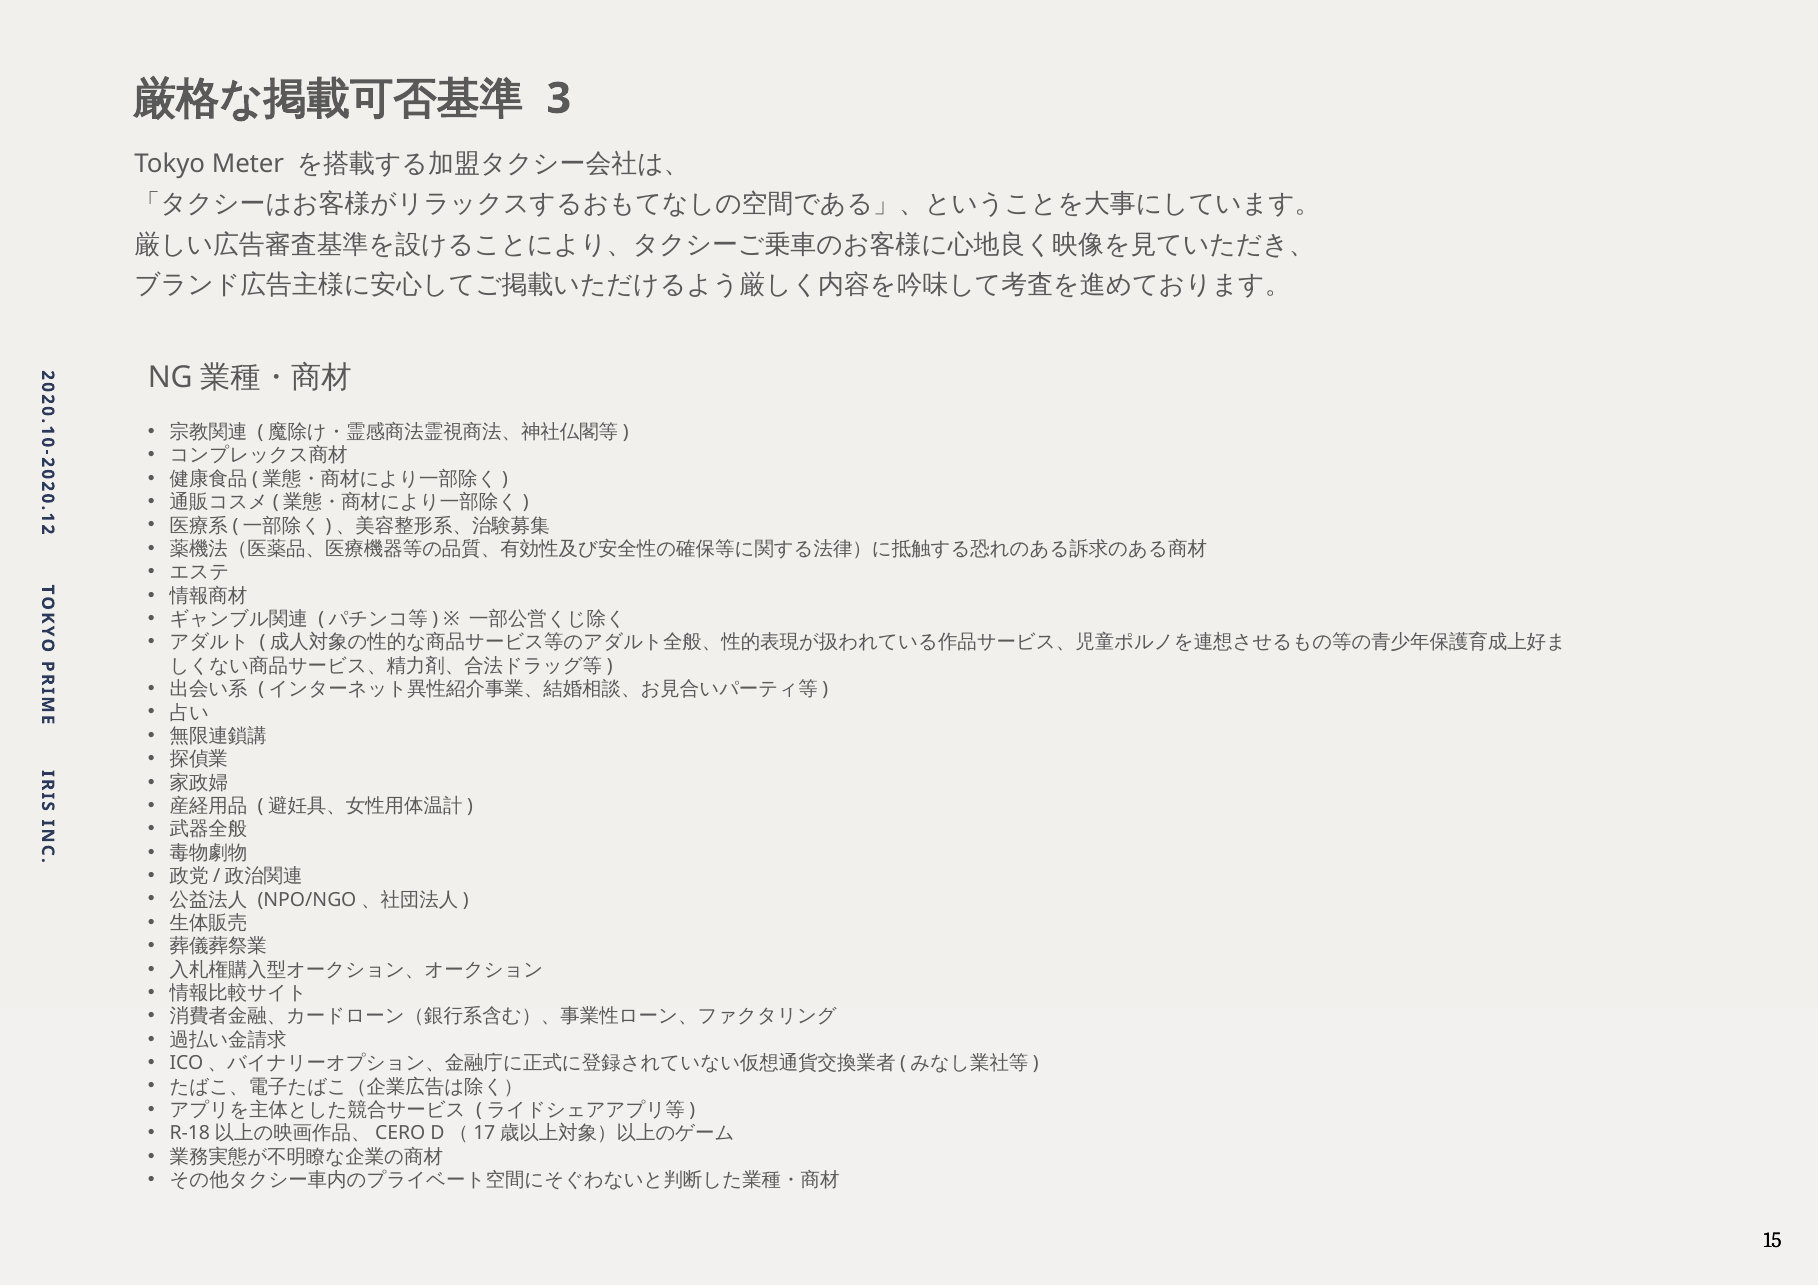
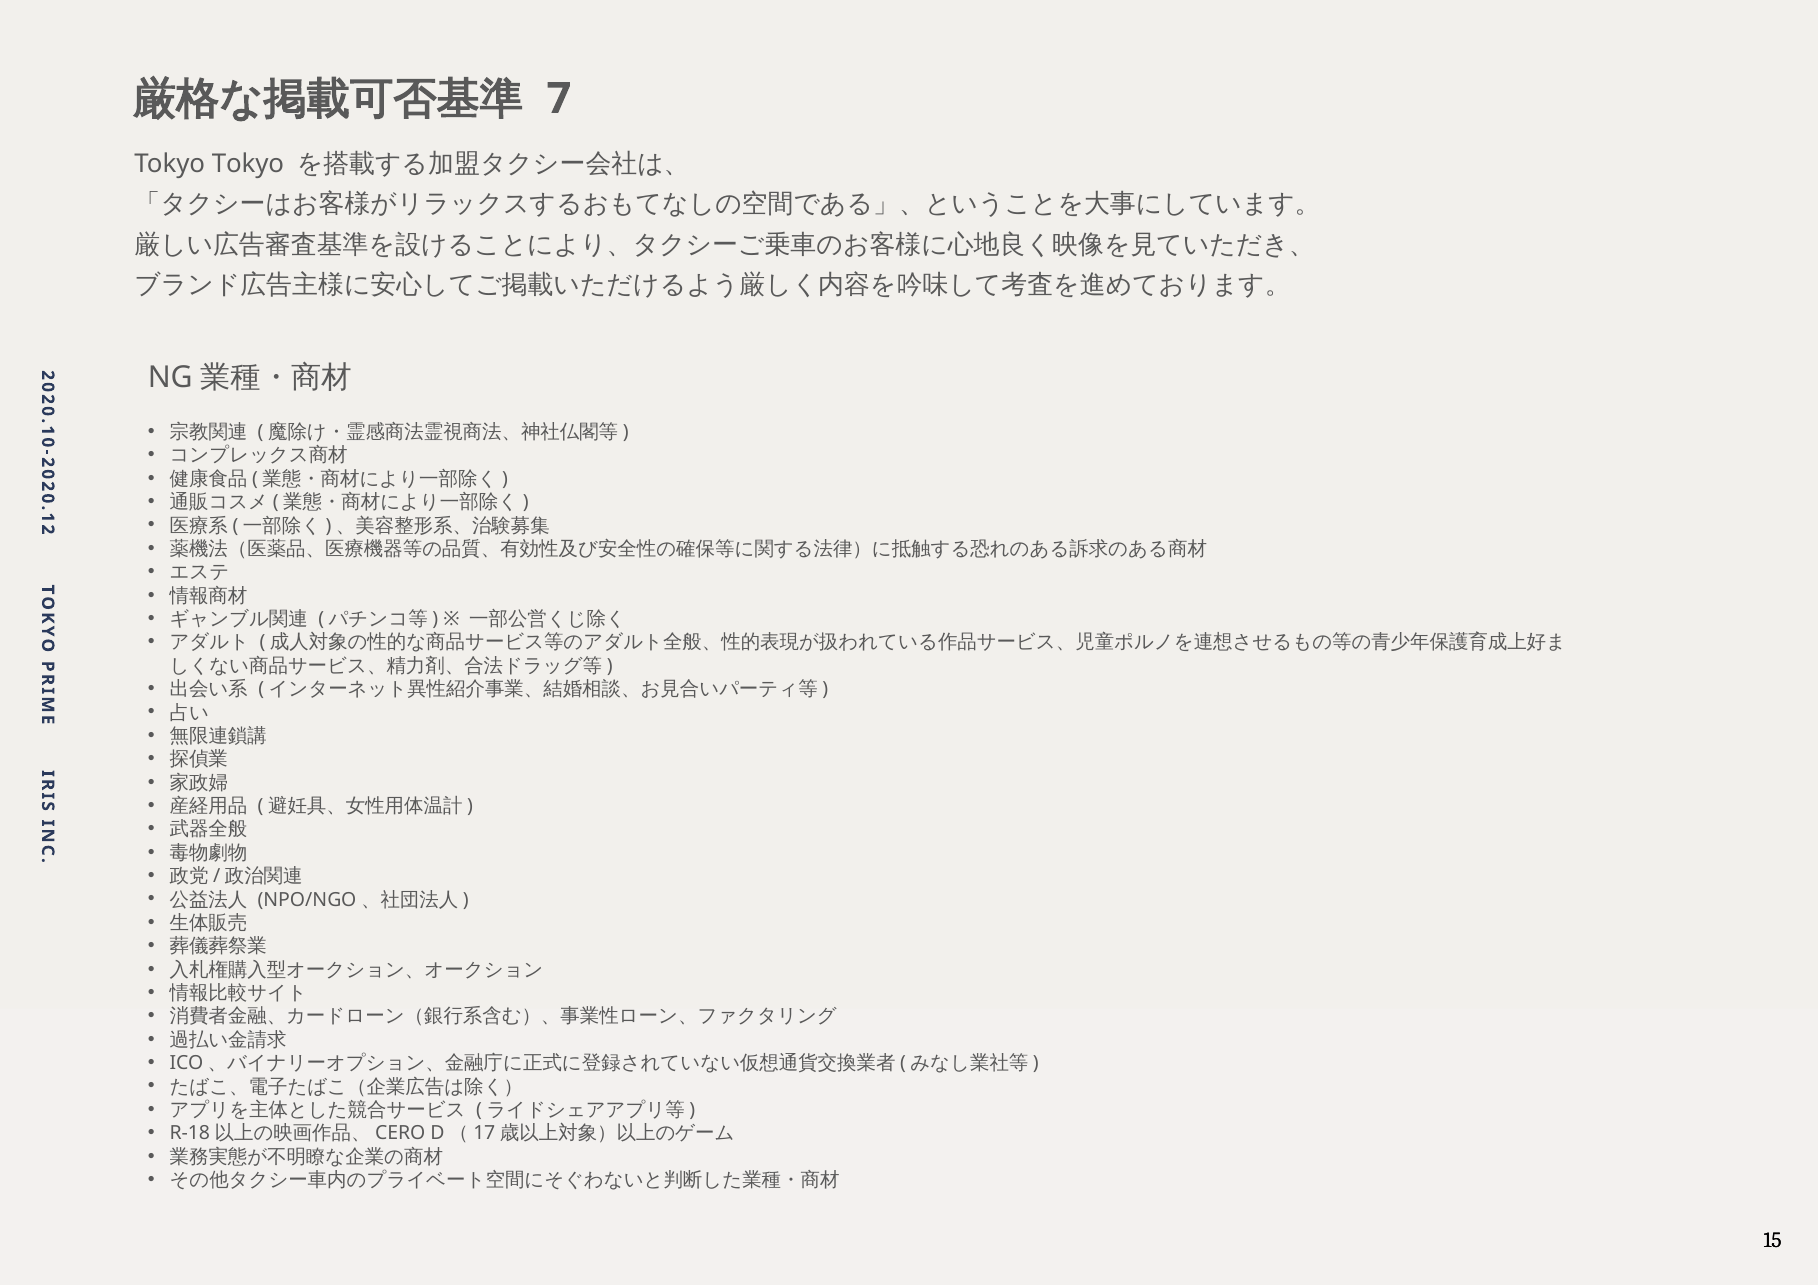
3: 3 -> 7 (559, 99)
Tokyo Meter: Meter -> Tokyo (248, 164)
